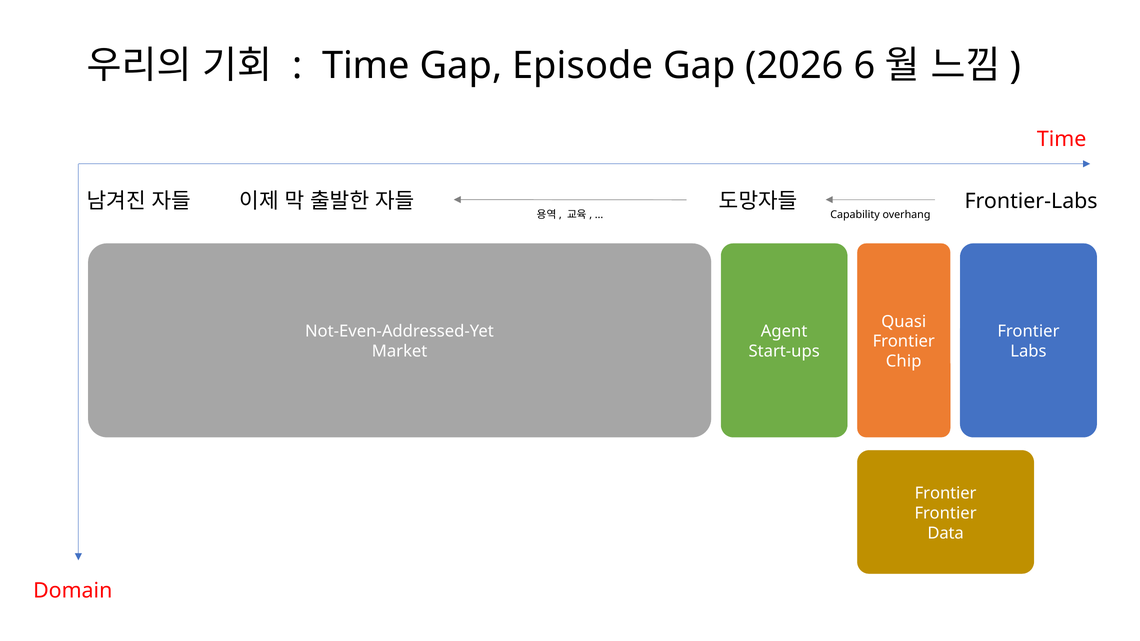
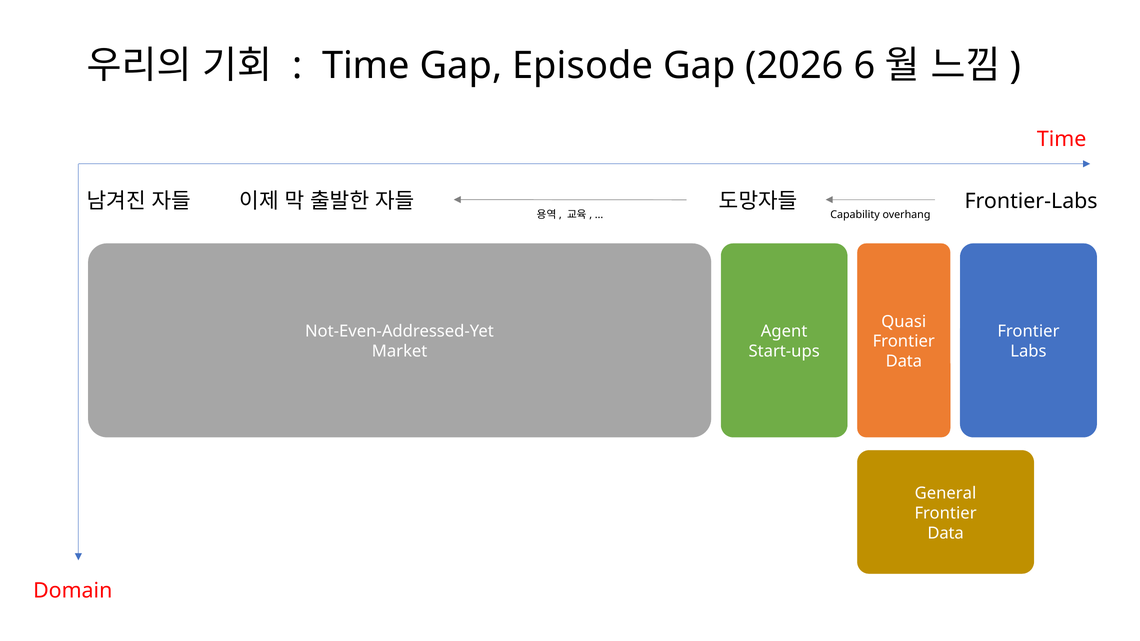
Chip: Chip -> Data (904, 362)
Frontier: Frontier -> General (946, 493)
